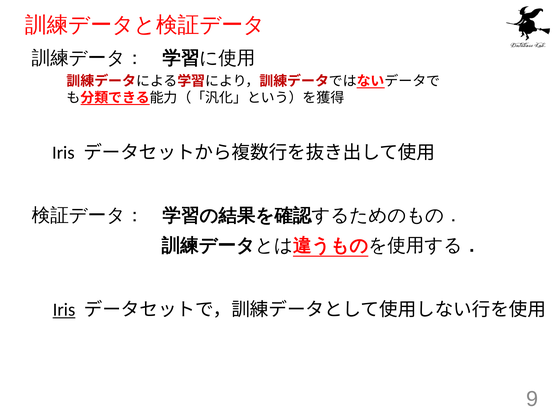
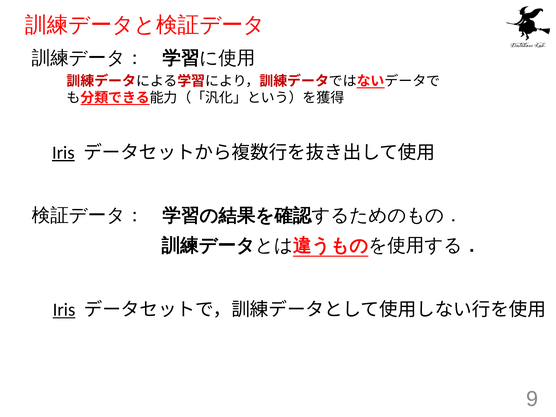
Iris underline: none -> present (63, 153)
